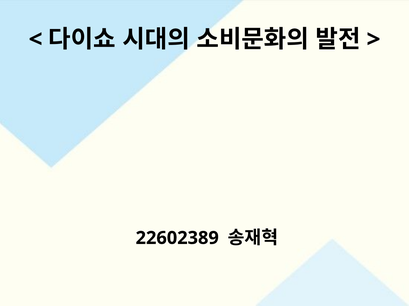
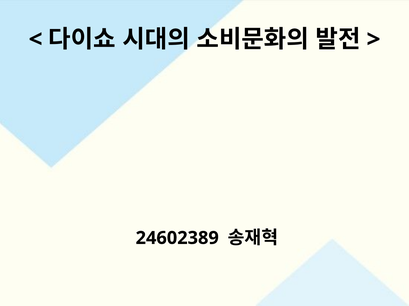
22602389: 22602389 -> 24602389 (177, 239)
